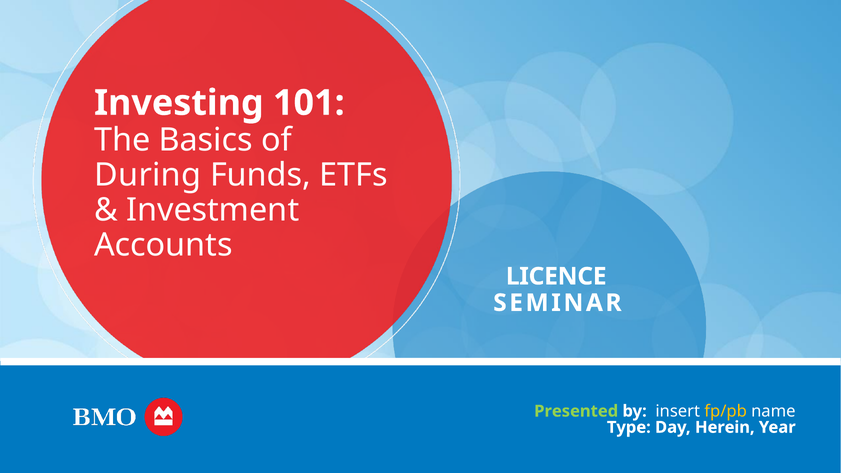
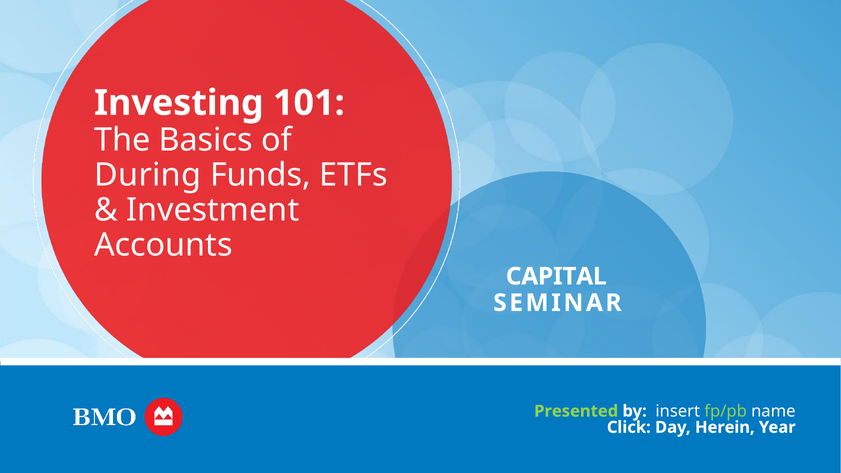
LICENCE: LICENCE -> CAPITAL (556, 276)
fp/pb colour: yellow -> light green (726, 411)
Type: Type -> Click (629, 427)
